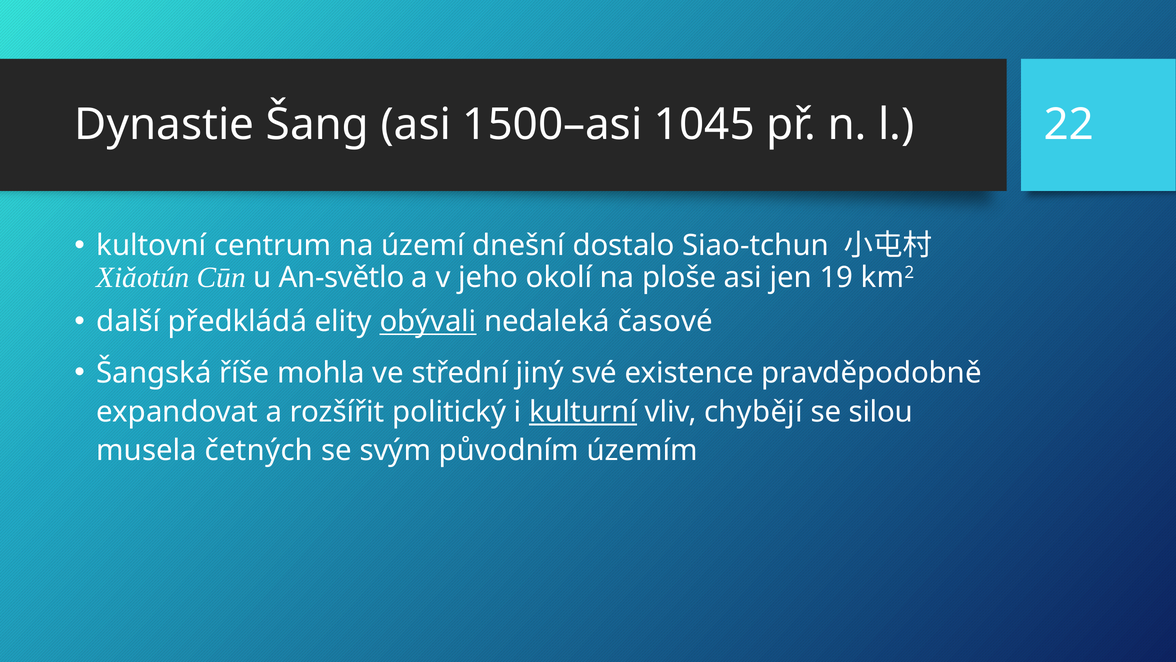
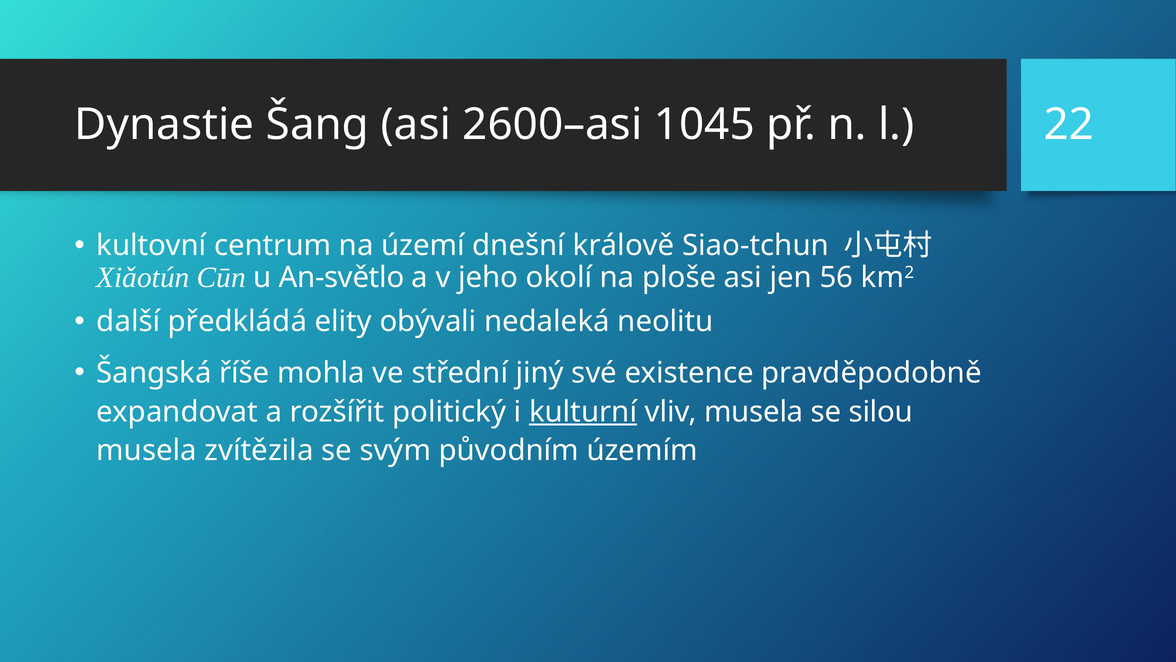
1500–asi: 1500–asi -> 2600–asi (552, 124)
dostalo: dostalo -> králově (624, 246)
19: 19 -> 56 (836, 277)
obývali underline: present -> none (428, 321)
časové: časové -> neolitu (665, 321)
vliv chybějí: chybějí -> musela (754, 412)
četných: četných -> zvítězila (259, 450)
